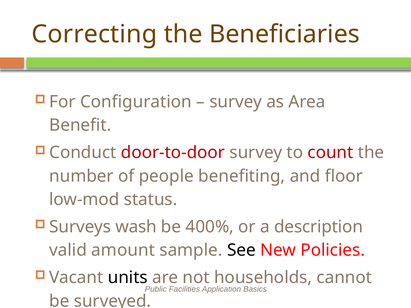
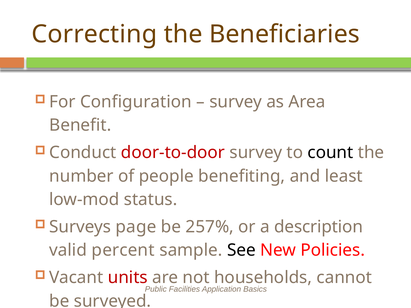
count colour: red -> black (330, 153)
floor: floor -> least (344, 176)
wash: wash -> page (136, 227)
400%: 400% -> 257% (210, 227)
amount: amount -> percent (123, 250)
units colour: black -> red (128, 278)
